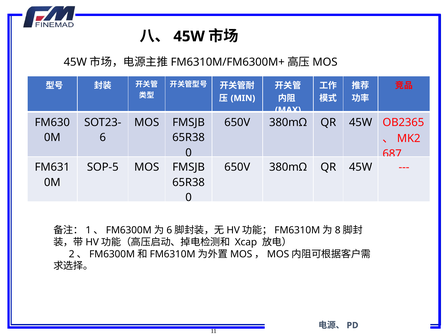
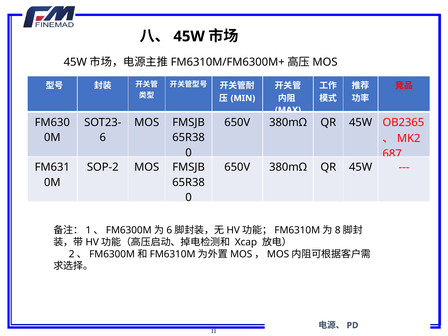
SOP-5: SOP-5 -> SOP-2 (103, 167)
